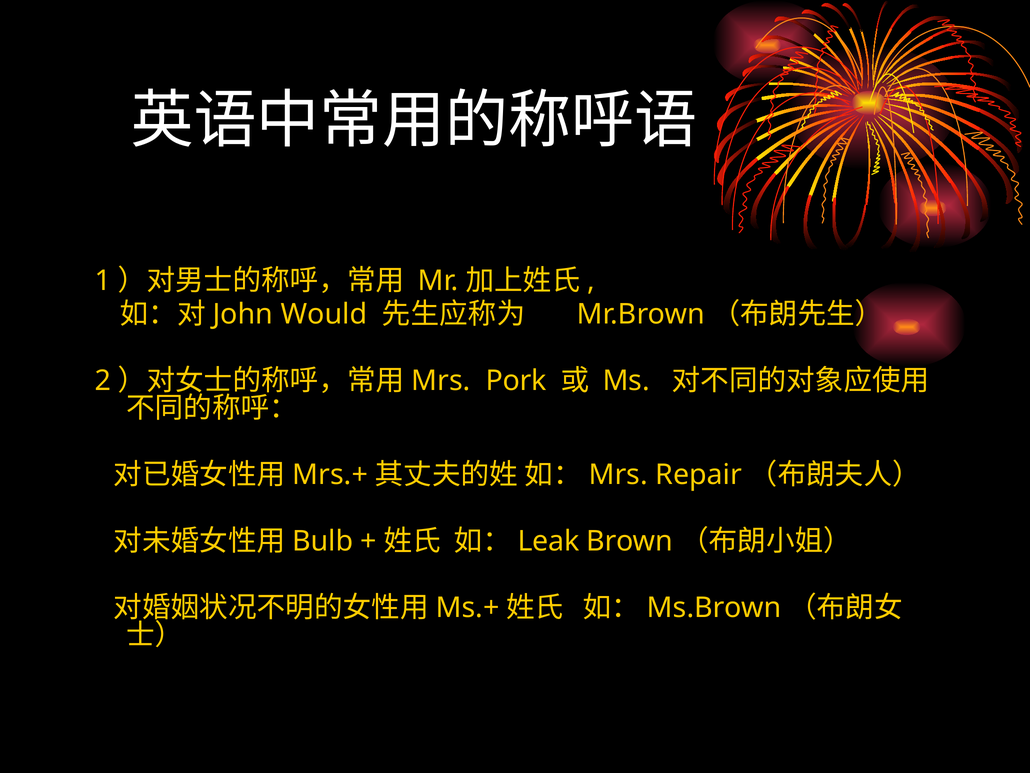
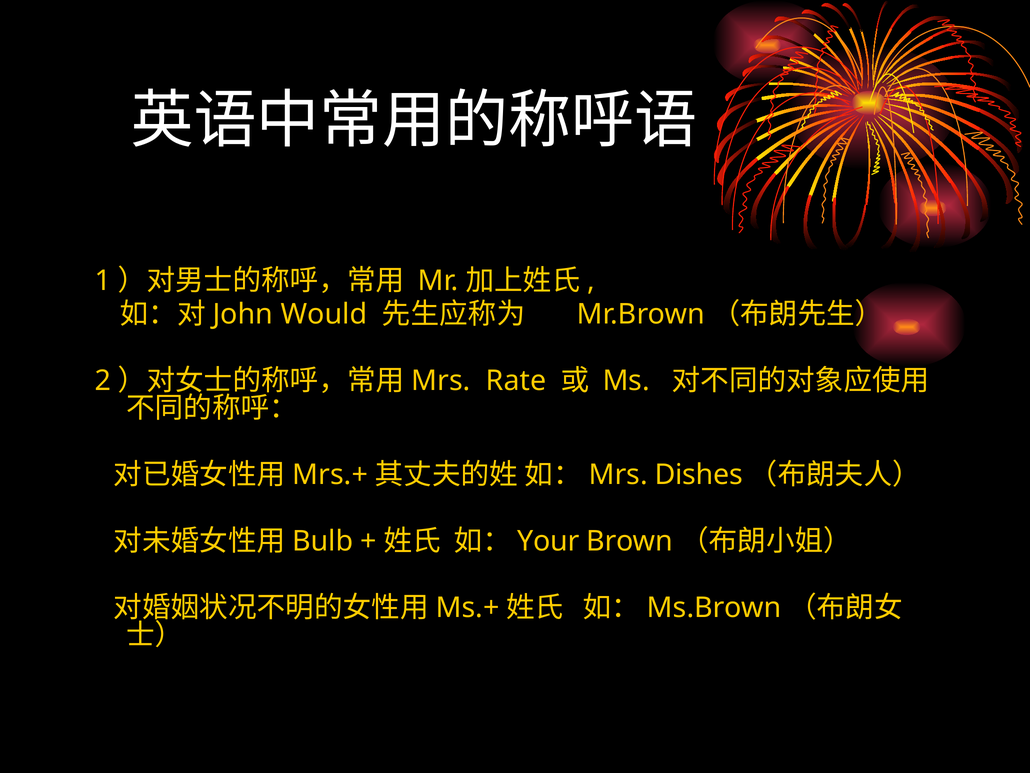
Pork: Pork -> Rate (516, 380)
Repair: Repair -> Dishes (699, 474)
Leak: Leak -> Your (549, 541)
